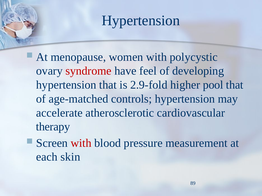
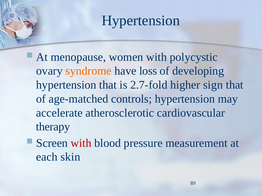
syndrome colour: red -> orange (89, 71)
feel: feel -> loss (148, 71)
2.9-fold: 2.9-fold -> 2.7-fold (149, 85)
pool: pool -> sign (213, 85)
